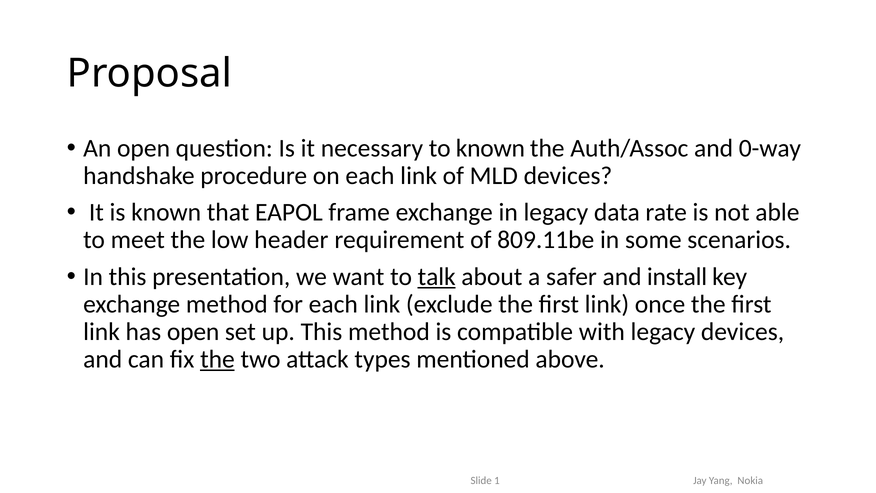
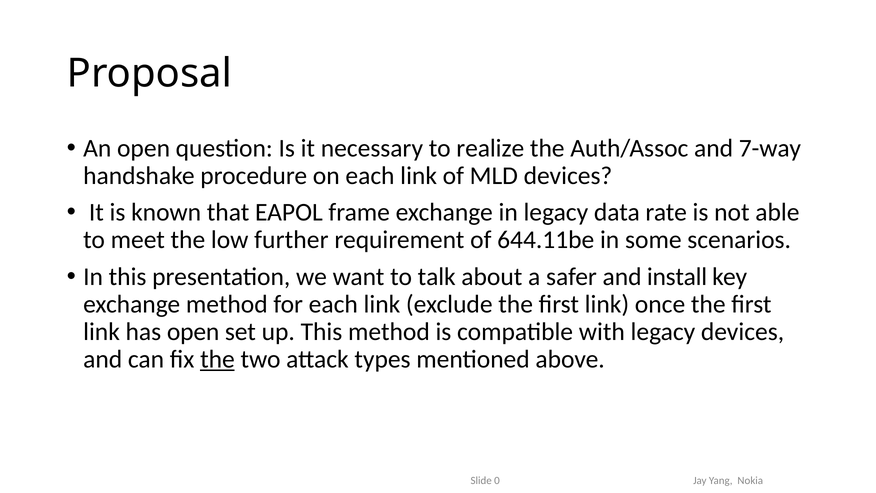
to known: known -> realize (490, 148)
0-way: 0-way -> 7-way (770, 148)
header: header -> further (291, 240)
809.11be: 809.11be -> 644.11be (546, 240)
talk underline: present -> none (437, 277)
1: 1 -> 0 (497, 480)
